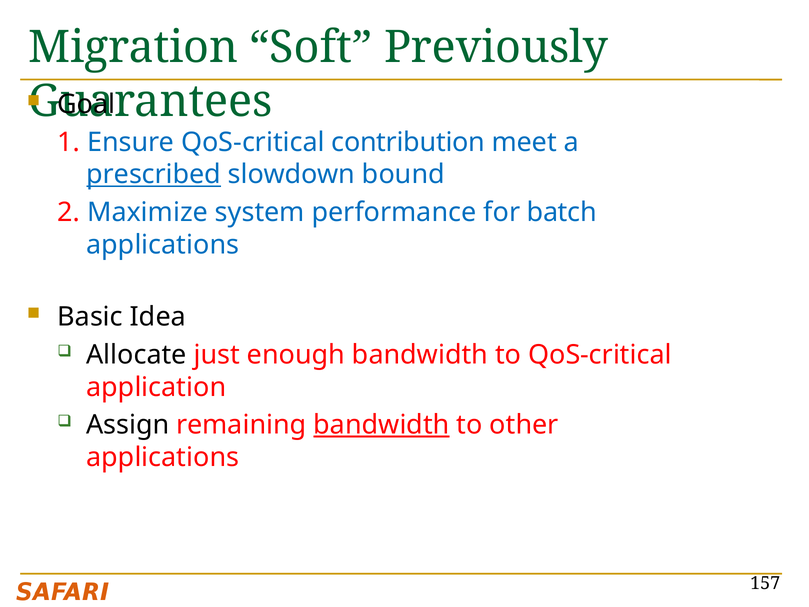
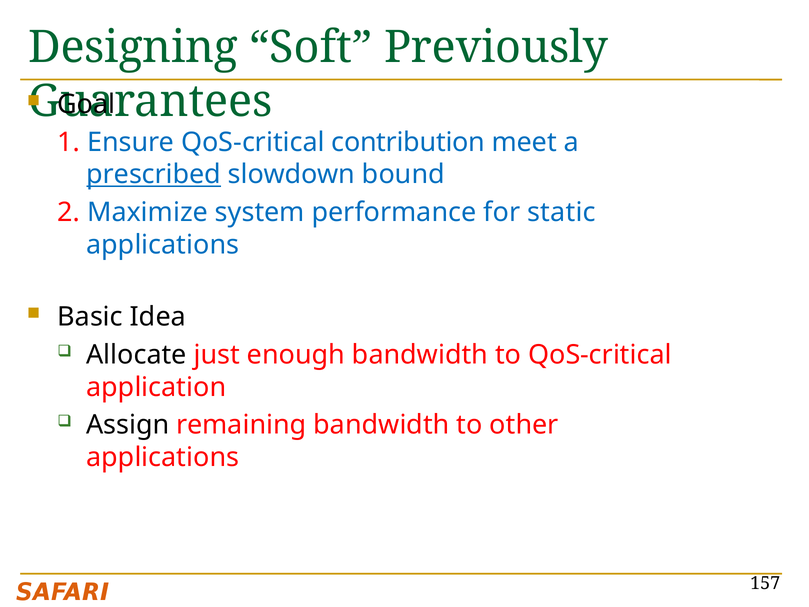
Migration: Migration -> Designing (133, 48)
batch: batch -> static (562, 212)
bandwidth underline: present -> none (381, 425)
